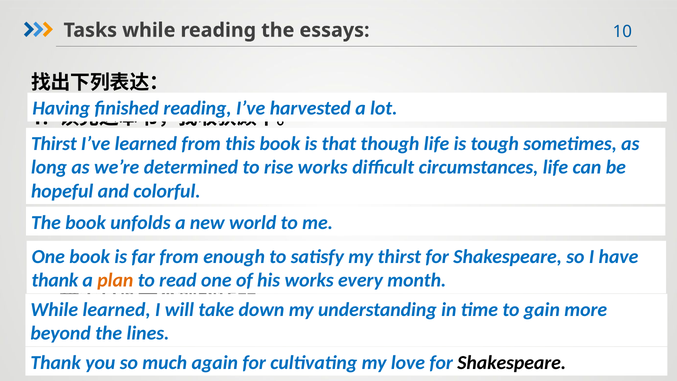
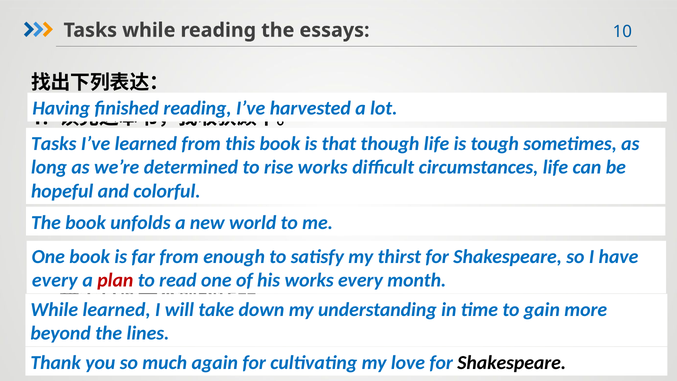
Thirst: Thirst -> Tasks (54, 144)
thank: thank -> every (55, 280)
plan colour: orange -> red (115, 280)
